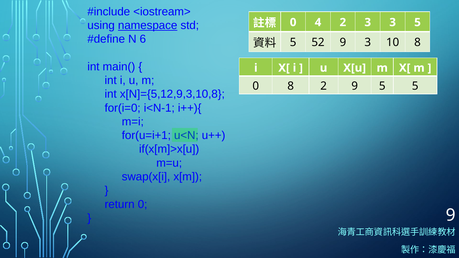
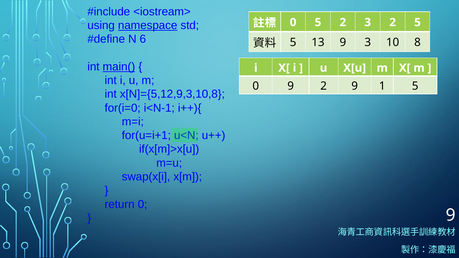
0 4: 4 -> 5 (318, 22)
3 3: 3 -> 2 (393, 22)
52: 52 -> 13 (318, 42)
main( underline: none -> present (119, 67)
0 8: 8 -> 9 (291, 86)
9 5: 5 -> 1 (382, 86)
